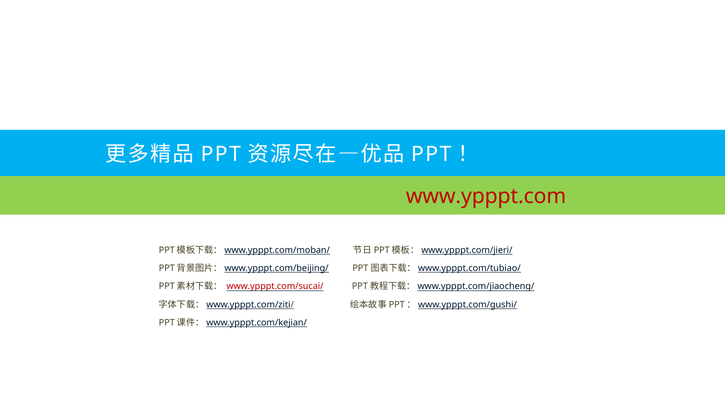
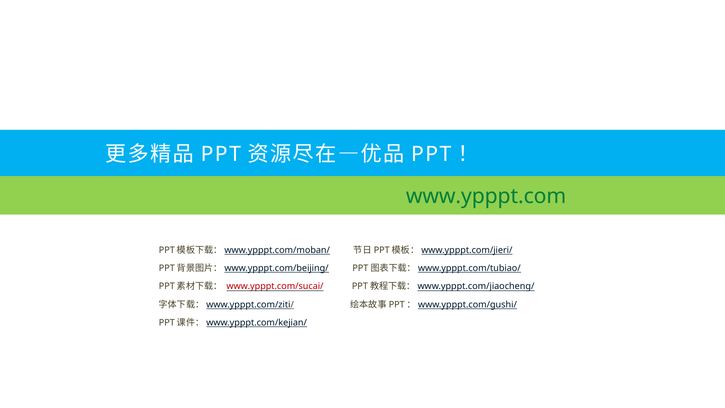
www.ypppt.com colour: red -> green (486, 196)
